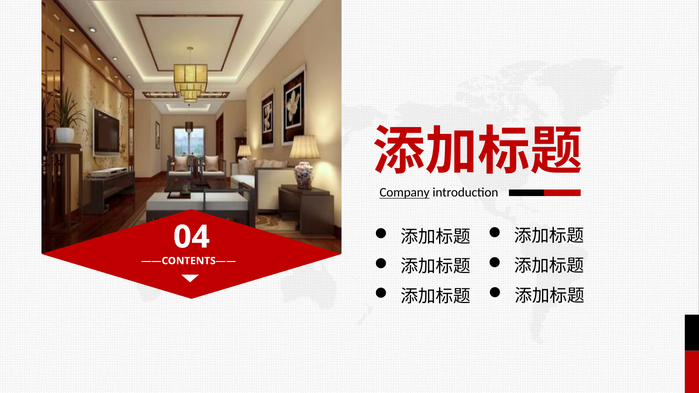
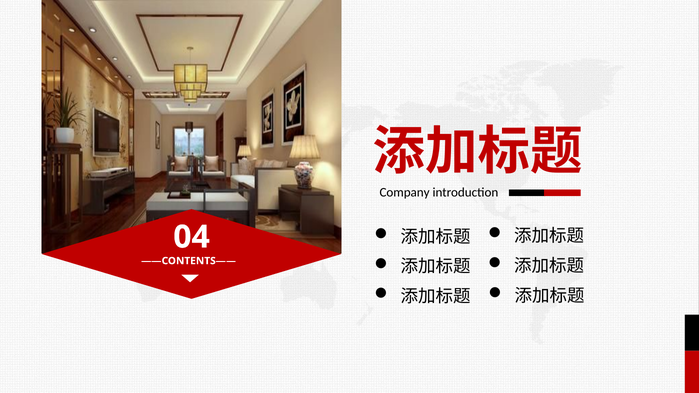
Company underline: present -> none (405, 193)
